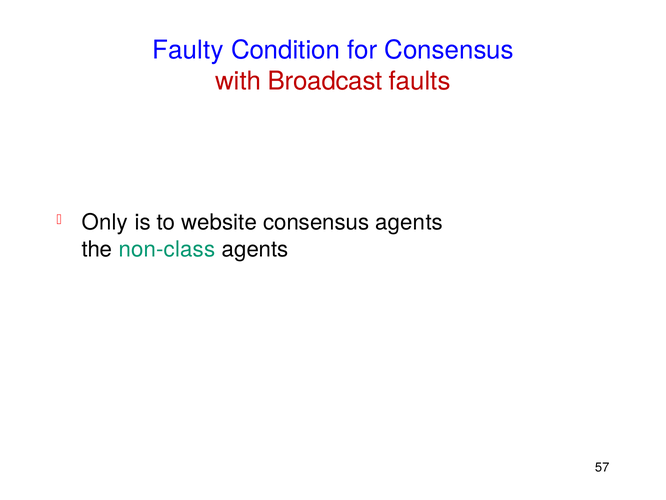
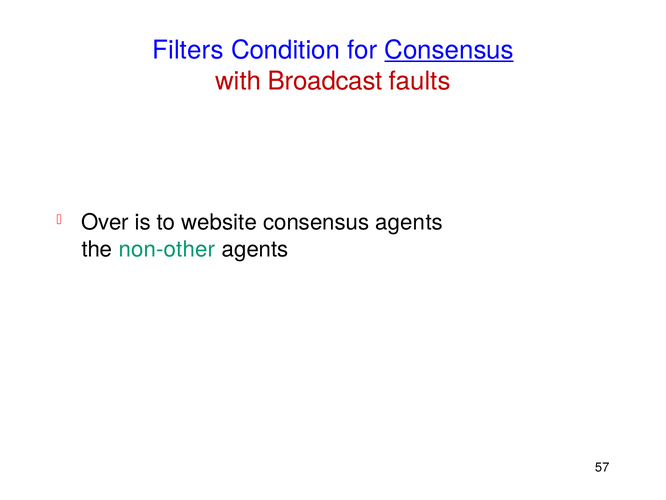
Faulty: Faulty -> Filters (188, 50)
Consensus underline: none -> present (449, 50)
Only: Only -> Over (105, 222)
non-class: non-class -> non-other (167, 249)
